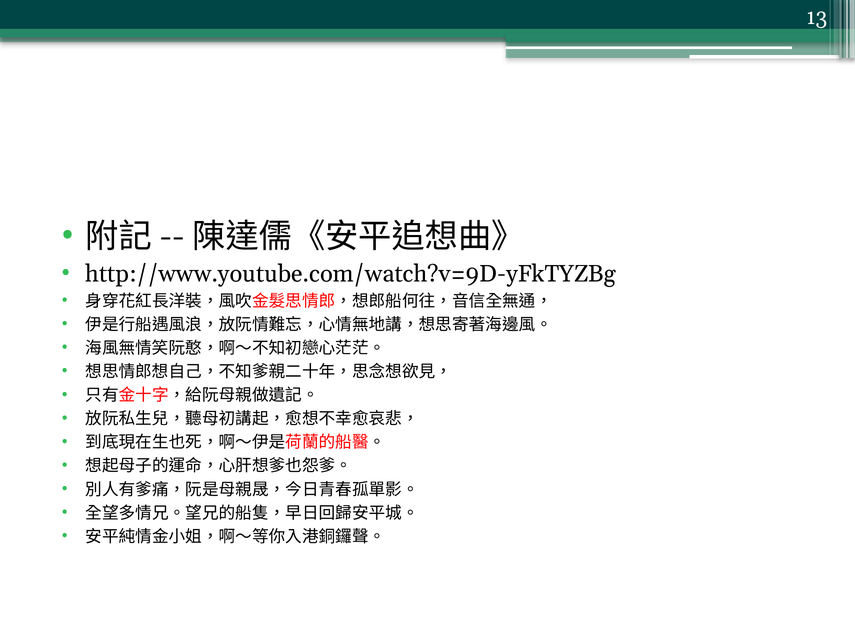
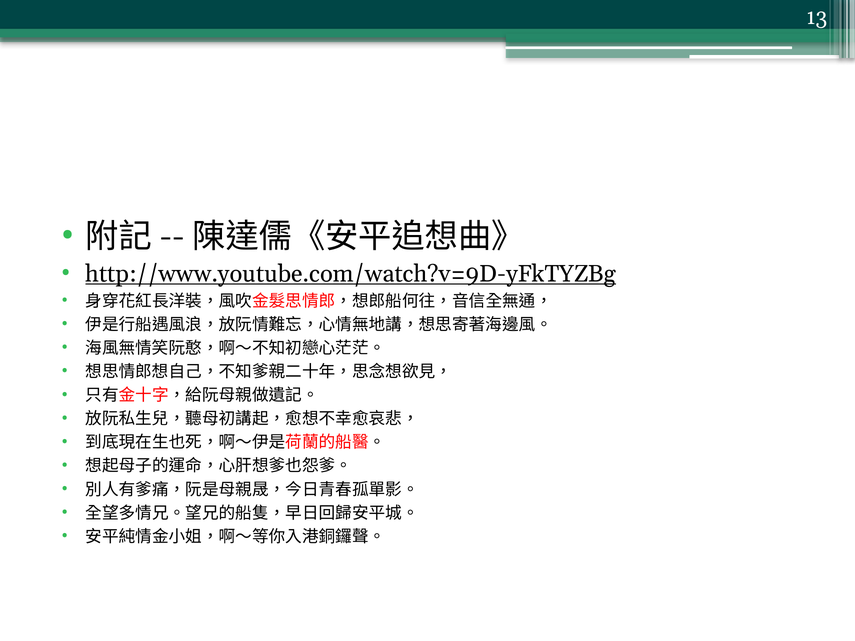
http://www.youtube.com/watch?v=9D-yFkTYZBg underline: none -> present (351, 274)
